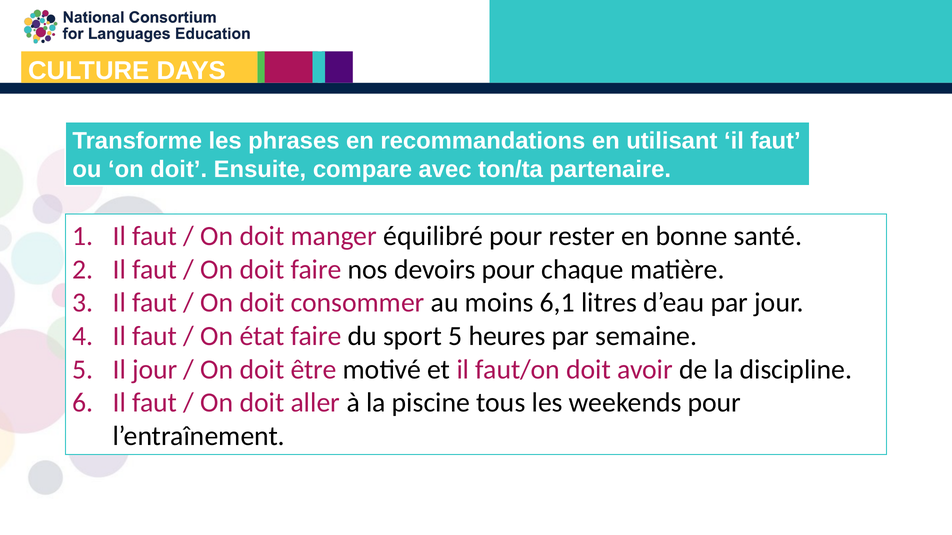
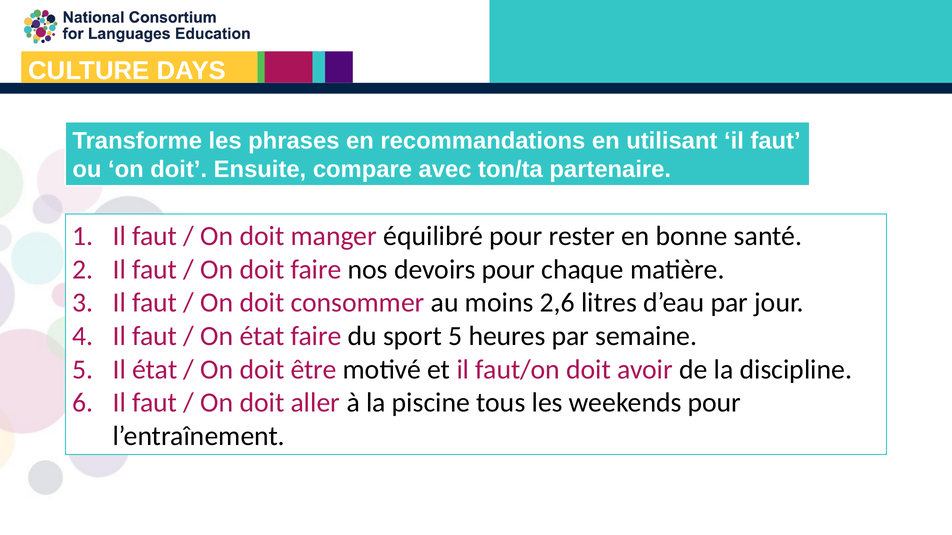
6,1: 6,1 -> 2,6 (557, 303)
Il jour: jour -> état (155, 370)
